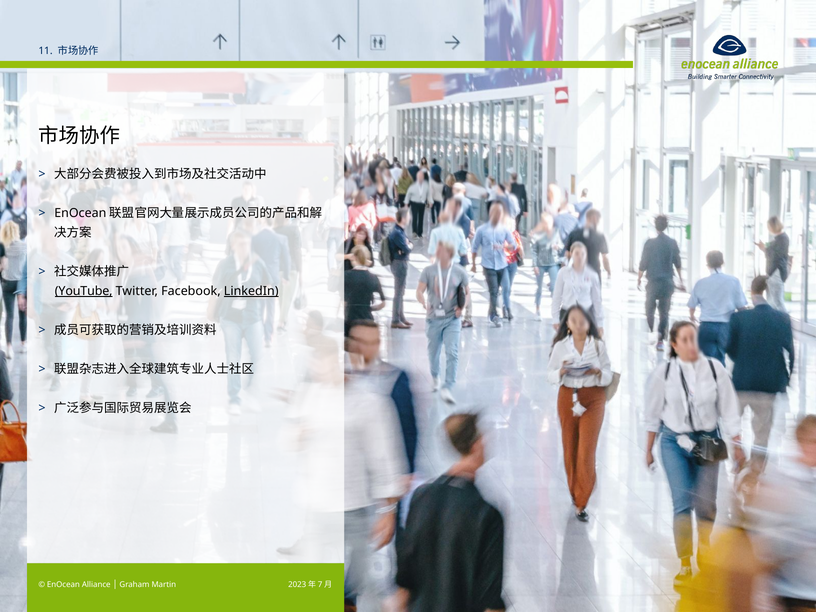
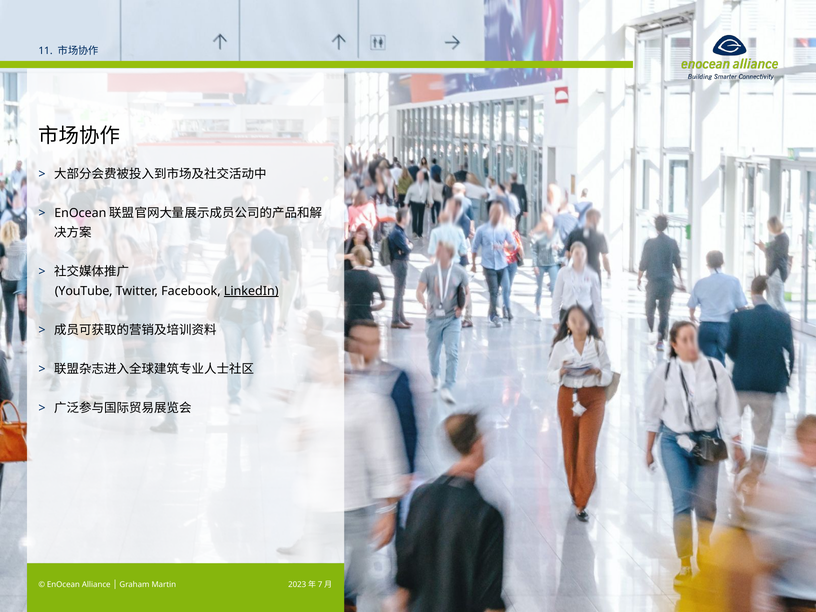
YouTube underline: present -> none (84, 291)
